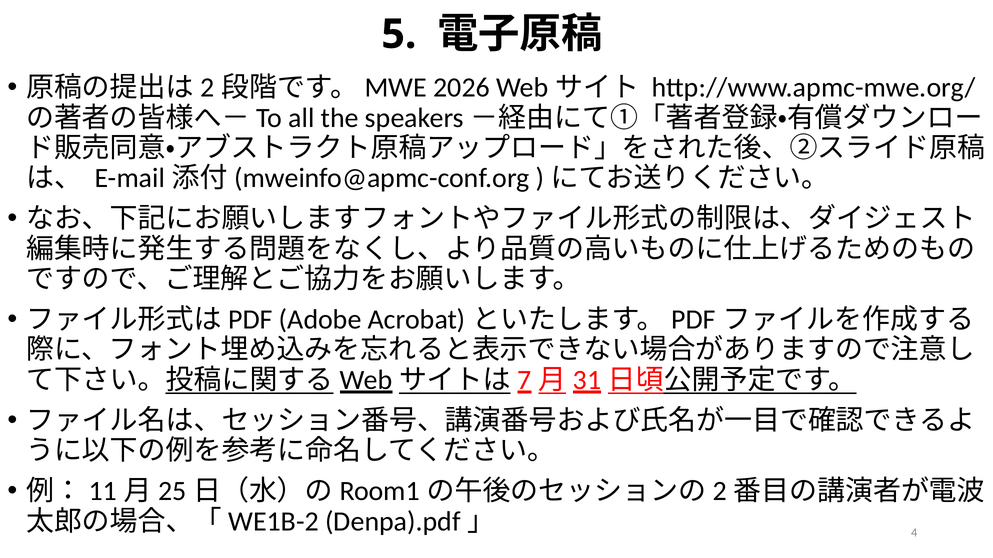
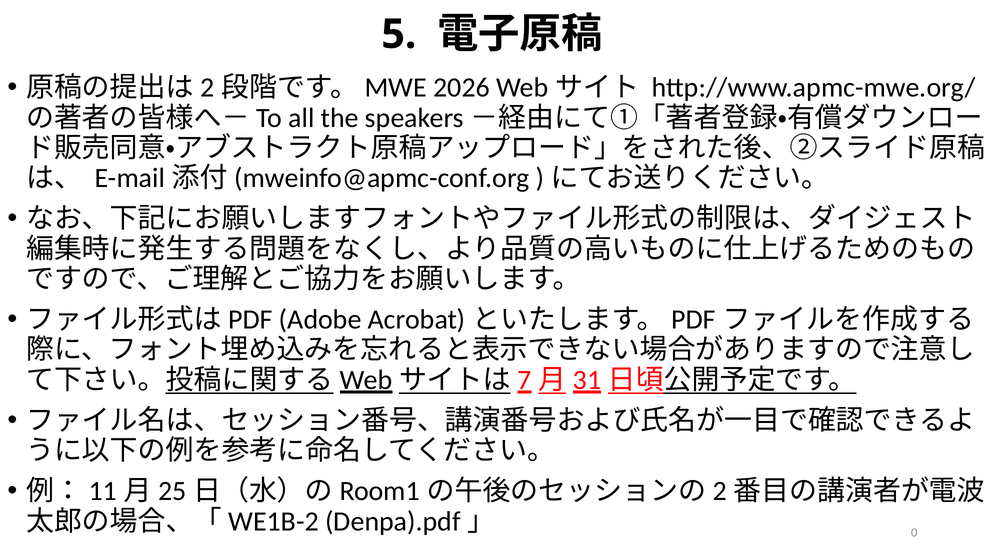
4: 4 -> 0 (914, 533)
